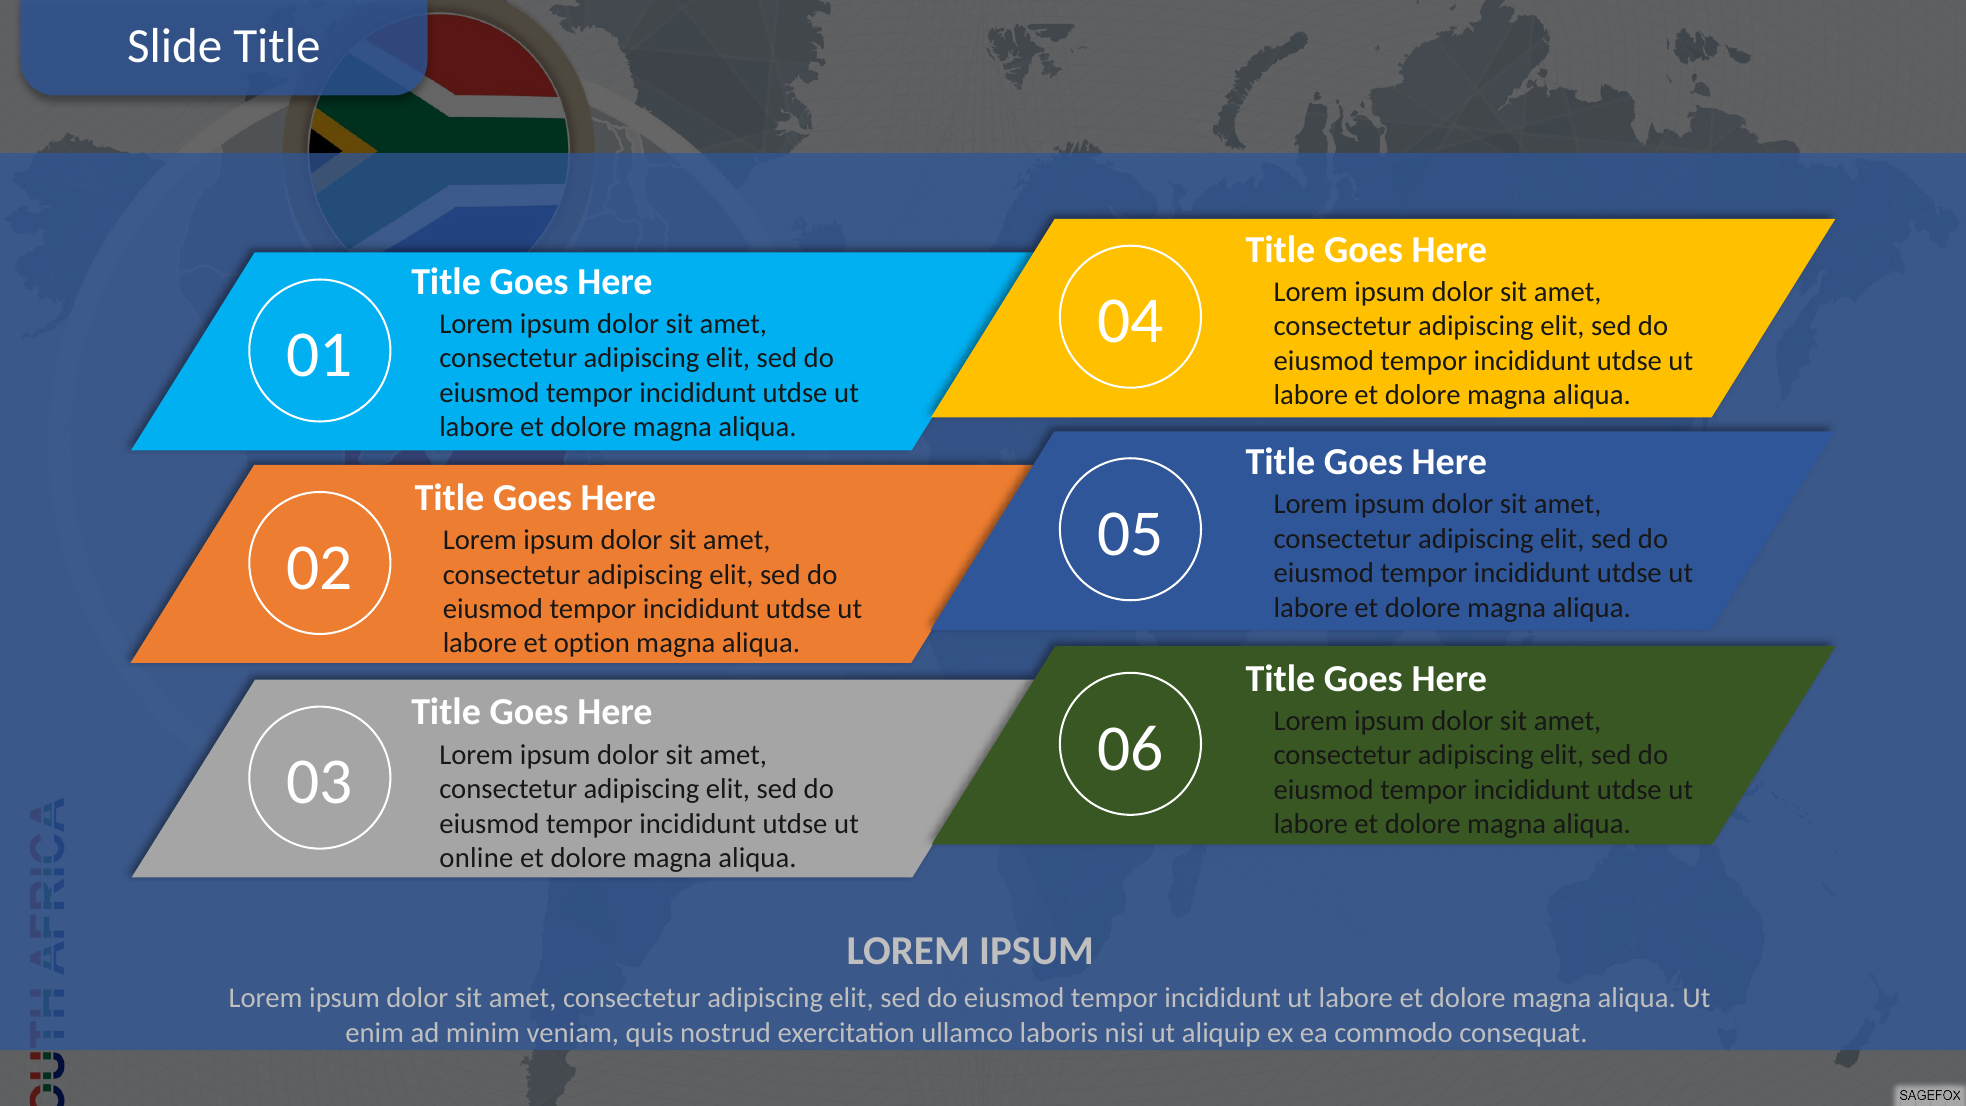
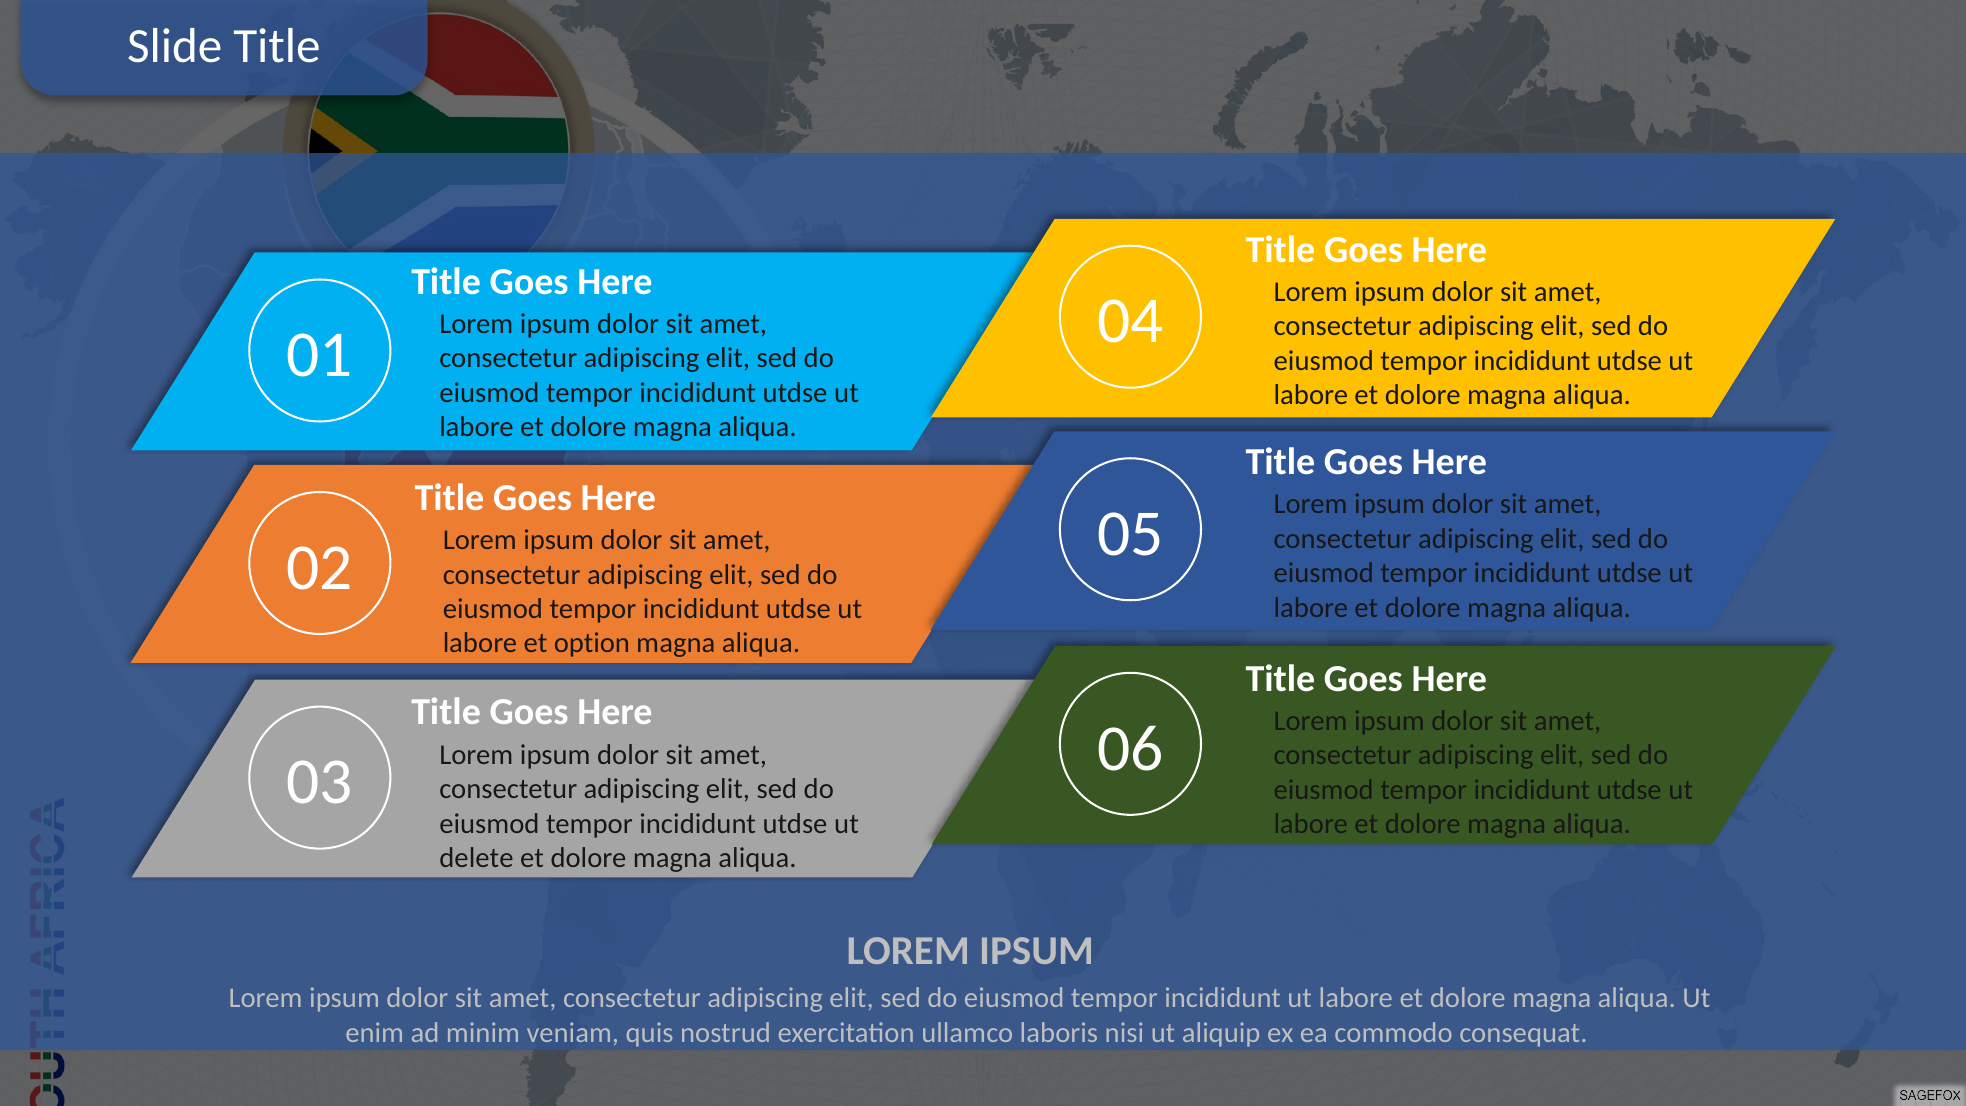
online: online -> delete (476, 858)
